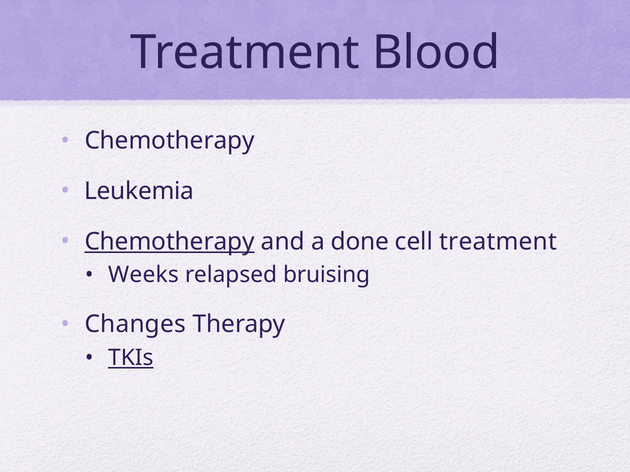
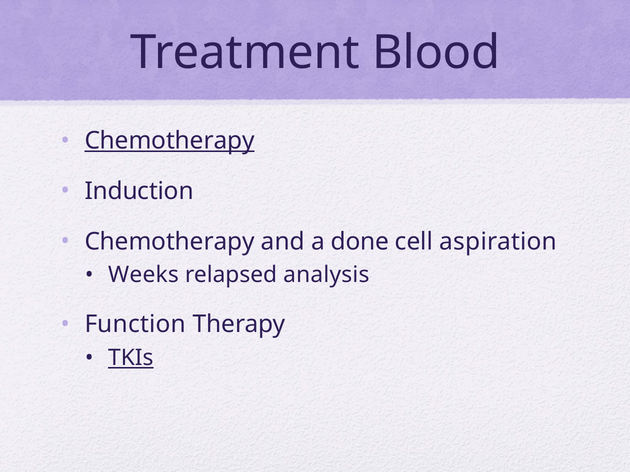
Chemotherapy underline: none -> present (170, 141)
Leukemia: Leukemia -> Induction (139, 191)
Chemotherapy underline: present -> none (170, 242)
cell treatment: treatment -> aspiration (498, 242)
bruising: bruising -> analysis (326, 275)
Changes: Changes -> Function (135, 325)
